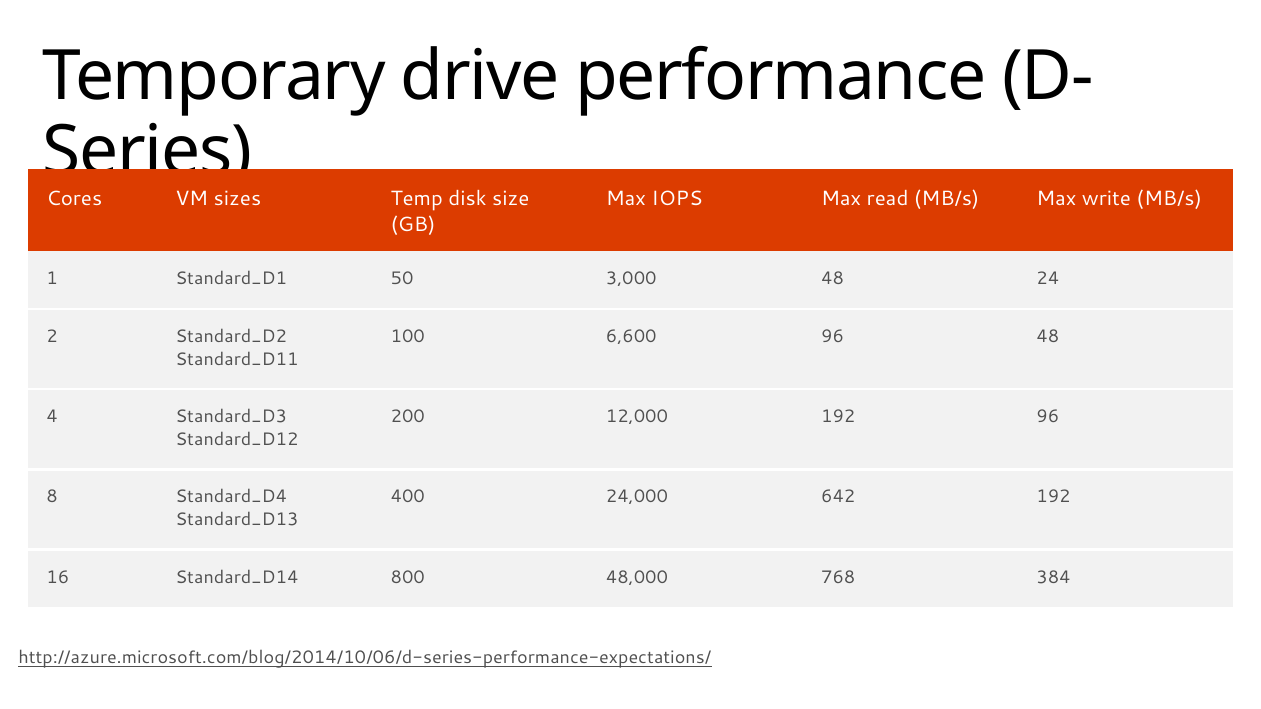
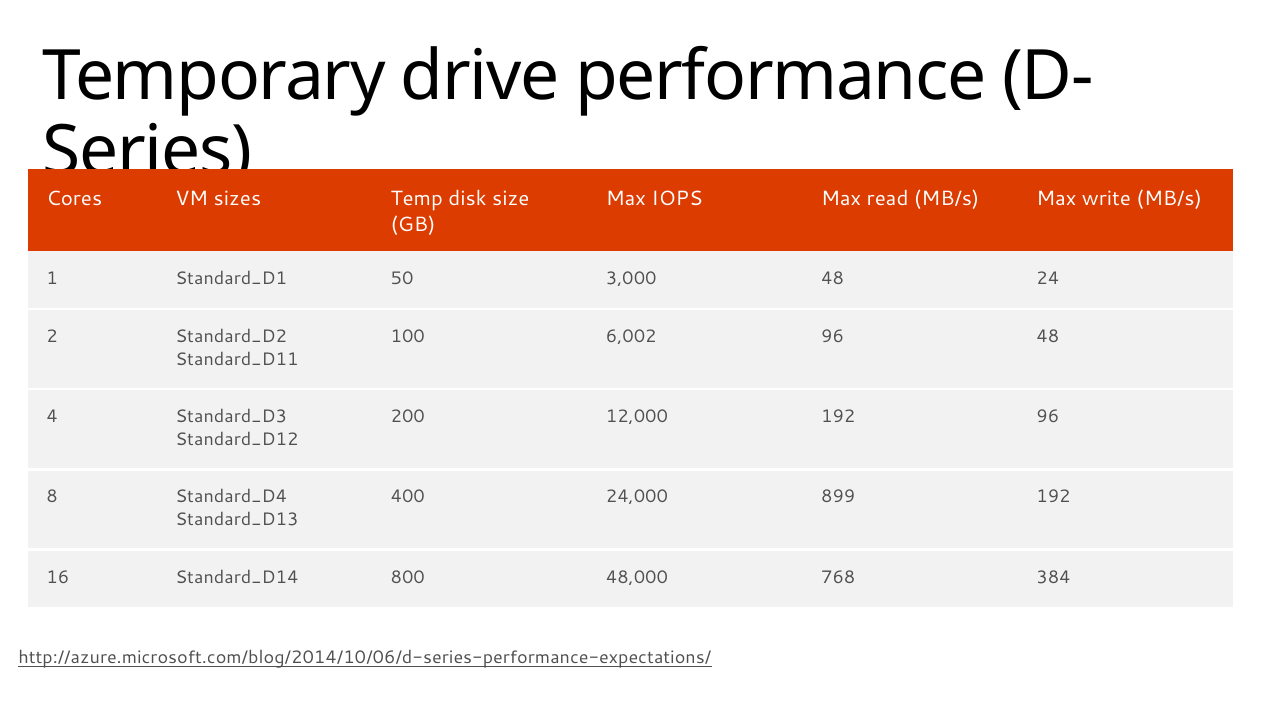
6,600: 6,600 -> 6,002 (631, 336)
642: 642 -> 899 (838, 497)
